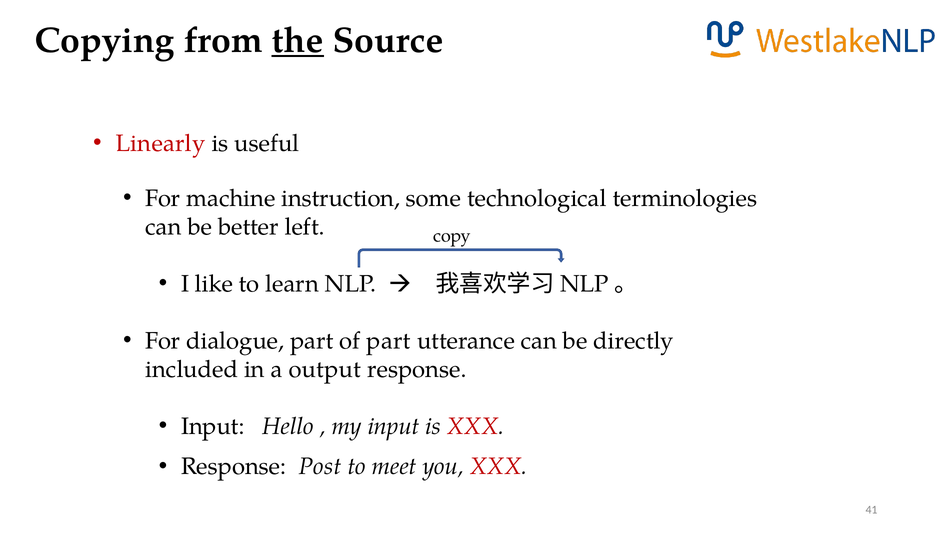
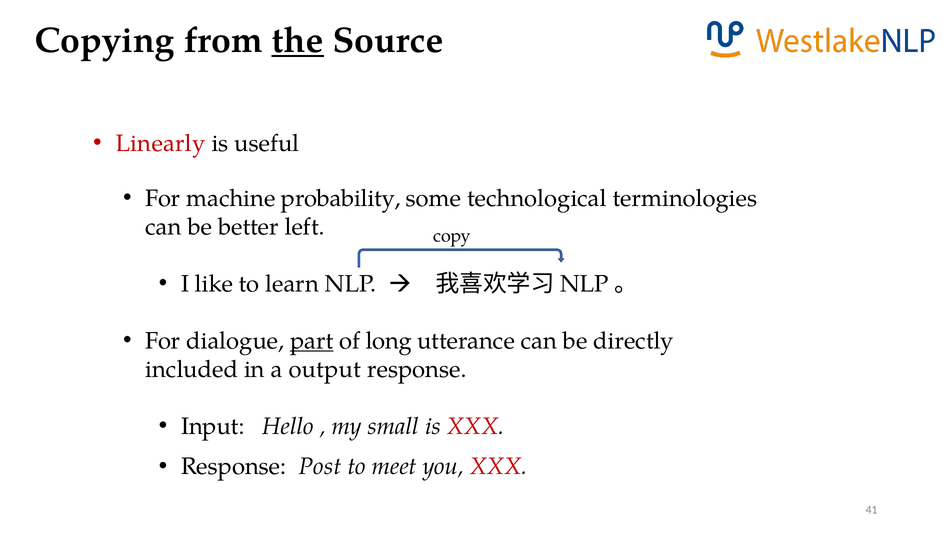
instruction: instruction -> probability (341, 199)
part underline: none -> present (312, 341)
of part: part -> long (389, 341)
my input: input -> small (393, 427)
